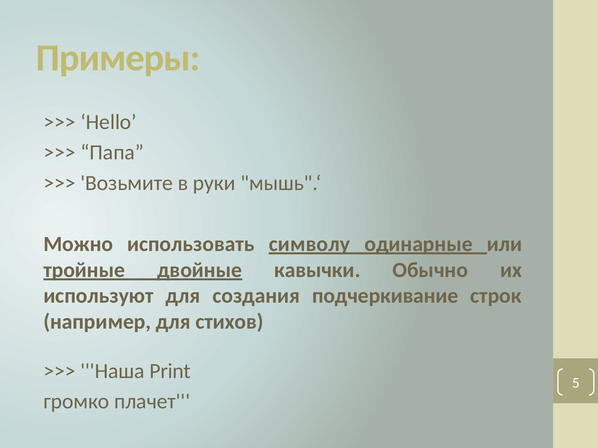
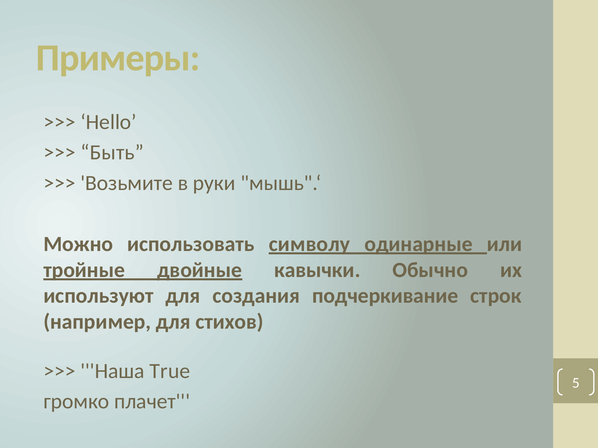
Папа: Папа -> Быть (112, 153)
Print: Print -> True (170, 371)
